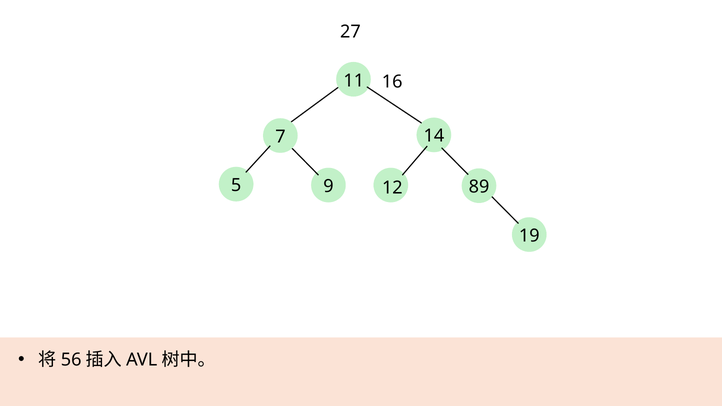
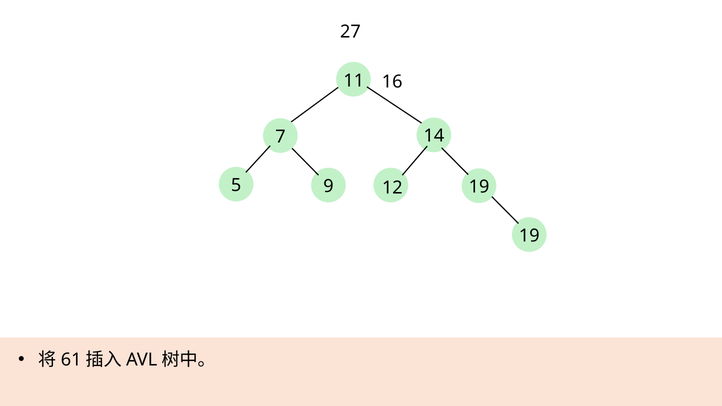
5 89: 89 -> 19 (479, 187)
56: 56 -> 61 (71, 360)
